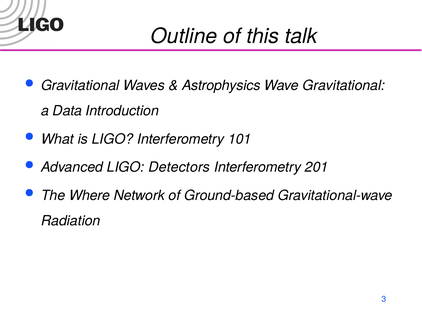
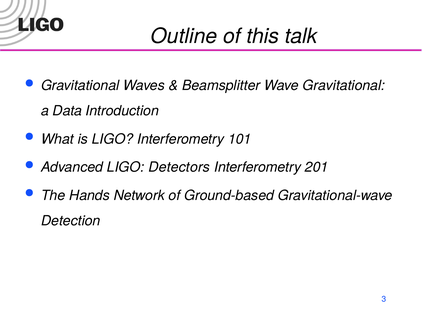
Astrophysics: Astrophysics -> Beamsplitter (221, 85)
Where: Where -> Hands (90, 195)
Radiation: Radiation -> Detection (71, 220)
